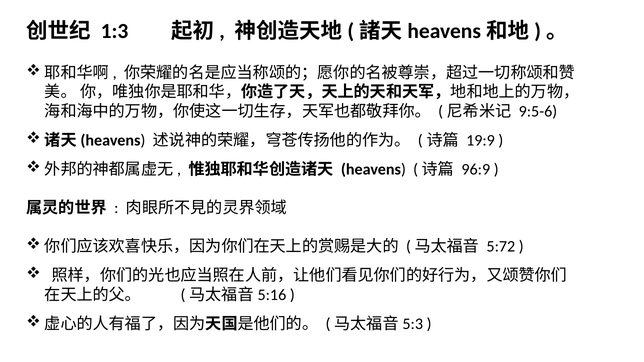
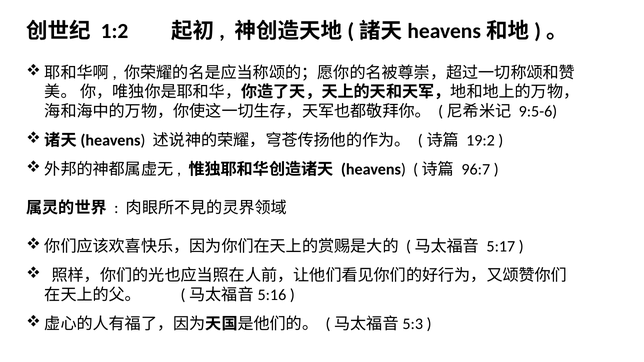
1:3: 1:3 -> 1:2 (115, 31)
19:9: 19:9 -> 19:2 (481, 140)
96:9: 96:9 -> 96:7 (476, 169)
5:72: 5:72 -> 5:17 (501, 247)
